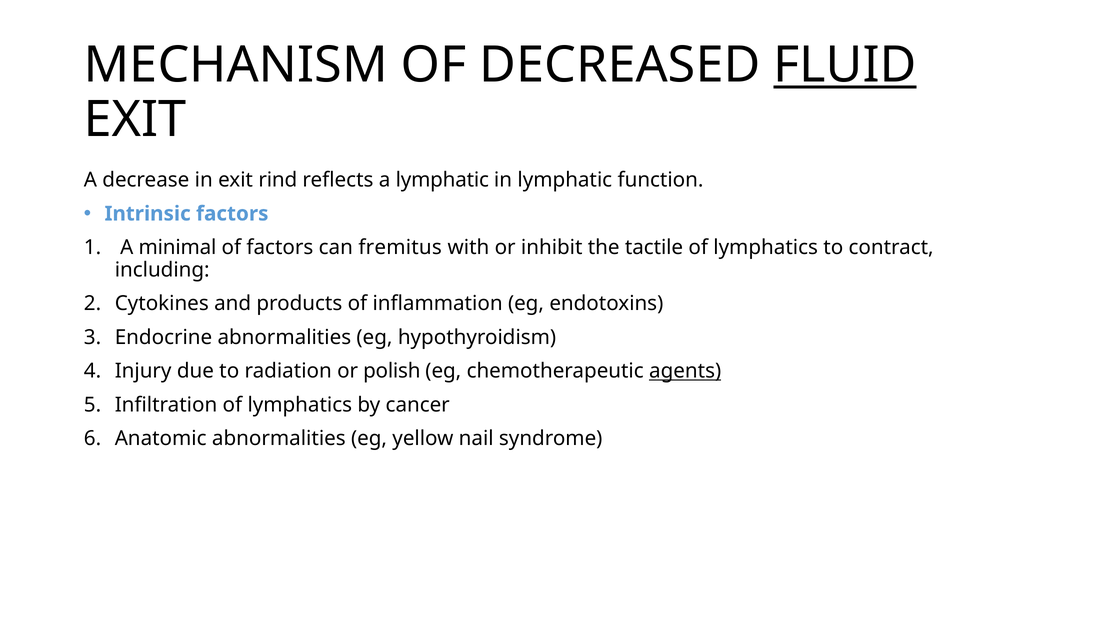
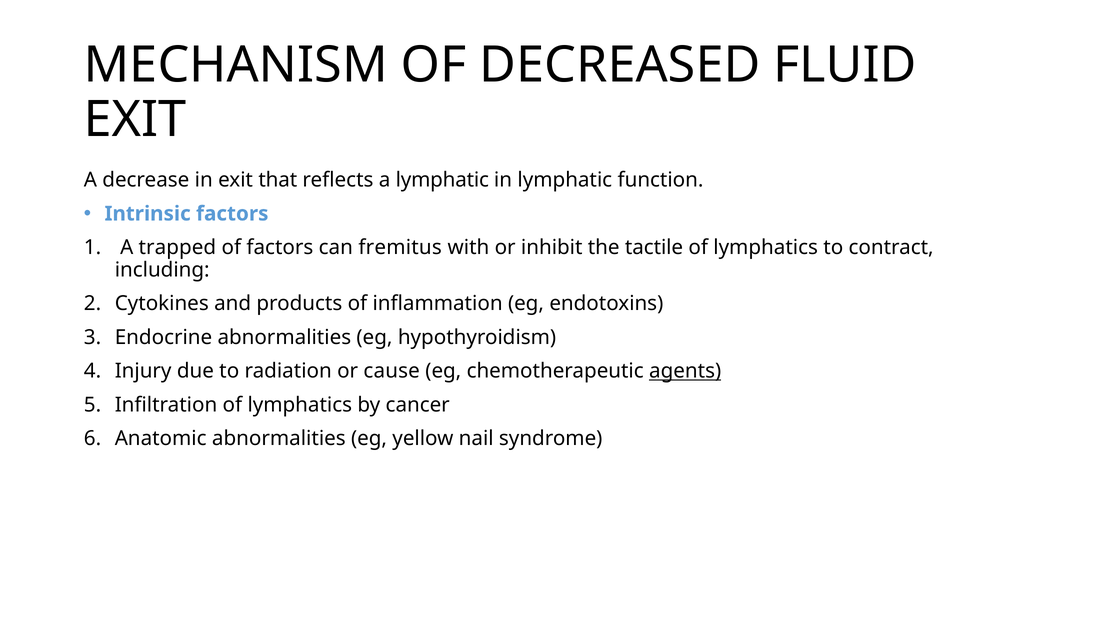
FLUID underline: present -> none (845, 65)
rind: rind -> that (278, 180)
minimal: minimal -> trapped (177, 247)
polish: polish -> cause (392, 371)
